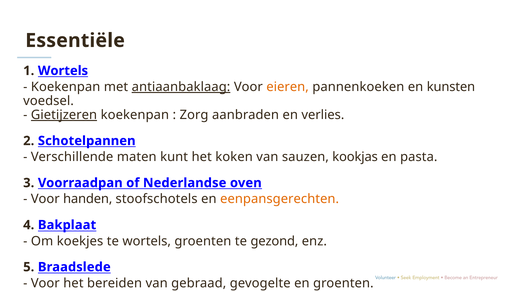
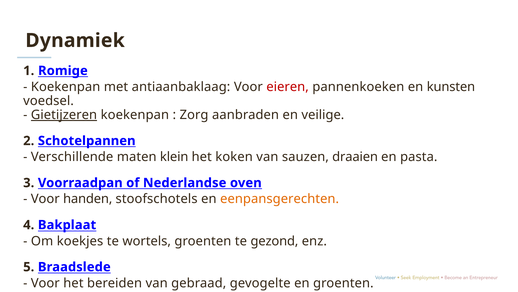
Essentiële: Essentiële -> Dynamiek (75, 40)
1 Wortels: Wortels -> Romige (63, 71)
antiaanbaklaag underline: present -> none (181, 87)
eieren colour: orange -> red (288, 87)
verlies: verlies -> veilige (323, 115)
kunt: kunt -> klein (174, 157)
kookjas: kookjas -> draaien (355, 157)
